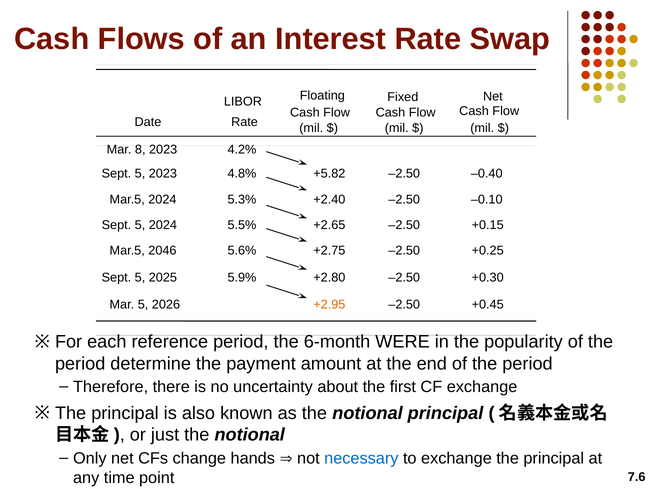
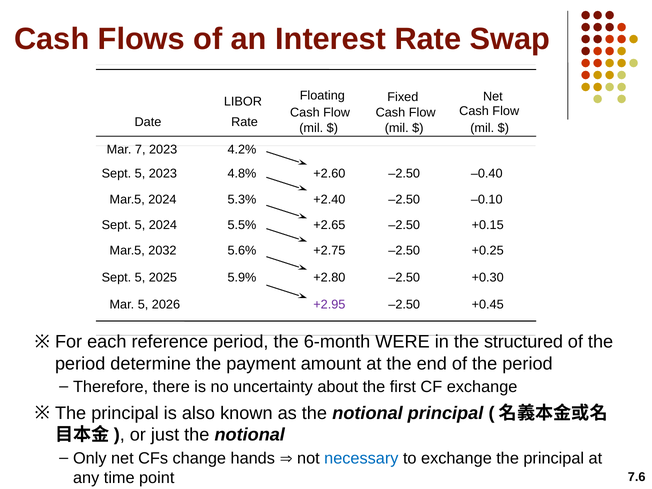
8: 8 -> 7 (140, 150)
+5.82: +5.82 -> +2.60 (329, 174)
2046: 2046 -> 2032 (162, 251)
+2.95 colour: orange -> purple (329, 305)
popularity: popularity -> structured (524, 342)
